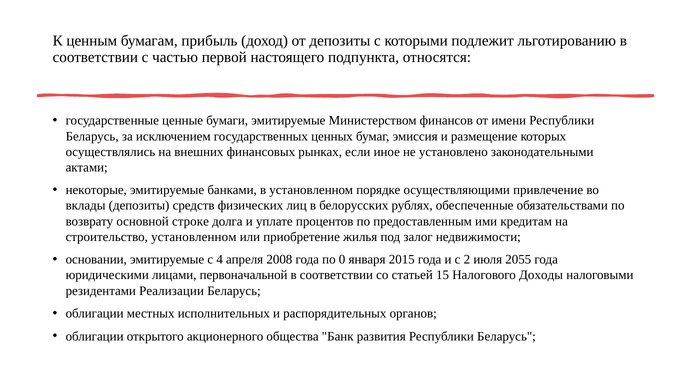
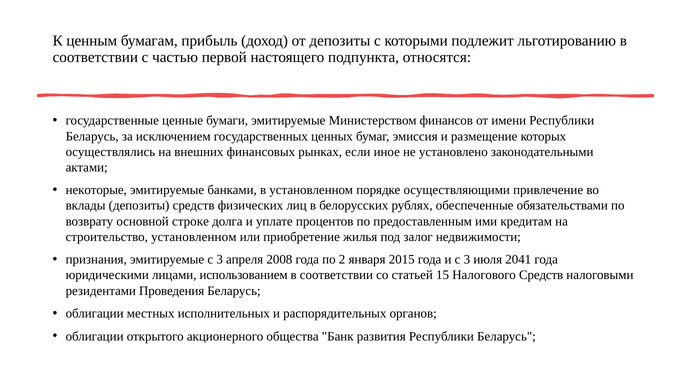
основании: основании -> признания (96, 259)
эмитируемые с 4: 4 -> 3 (220, 259)
0: 0 -> 2 (342, 259)
и с 2: 2 -> 3 (467, 259)
2055: 2055 -> 2041 (518, 259)
первоначальной: первоначальной -> использованием (244, 275)
Налогового Доходы: Доходы -> Средств (541, 275)
Реализации: Реализации -> Проведения (172, 290)
